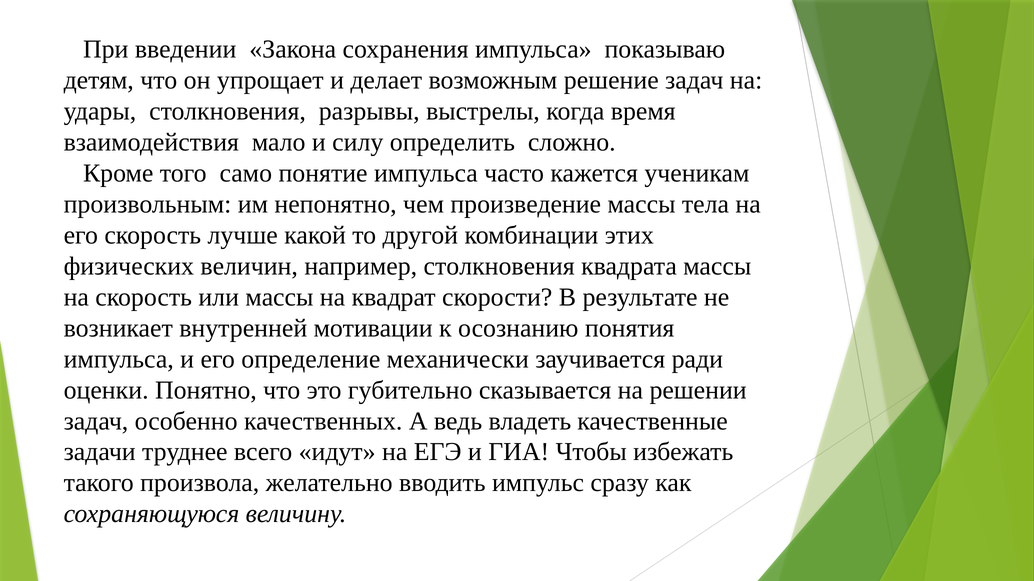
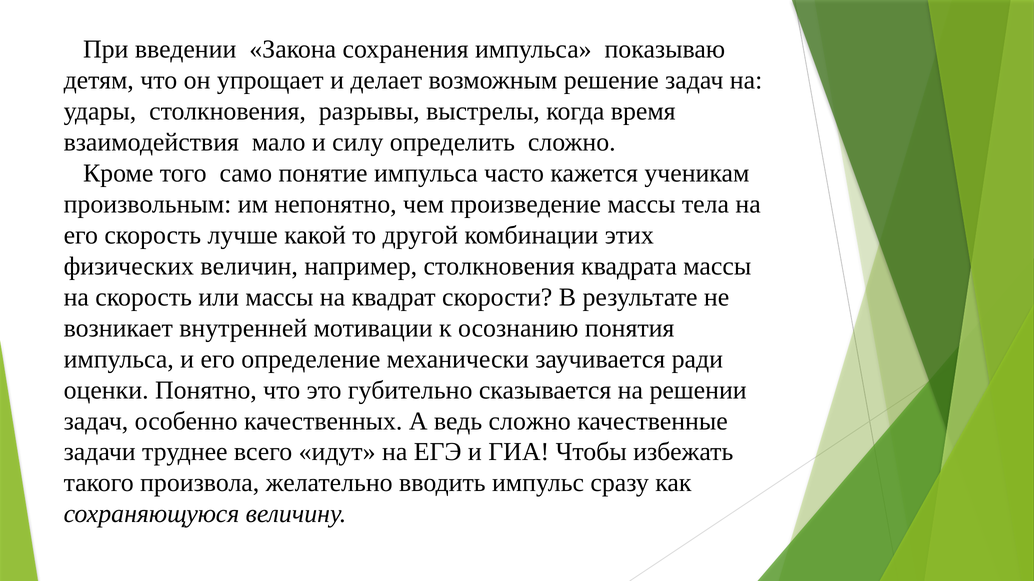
ведь владеть: владеть -> сложно (530, 421)
